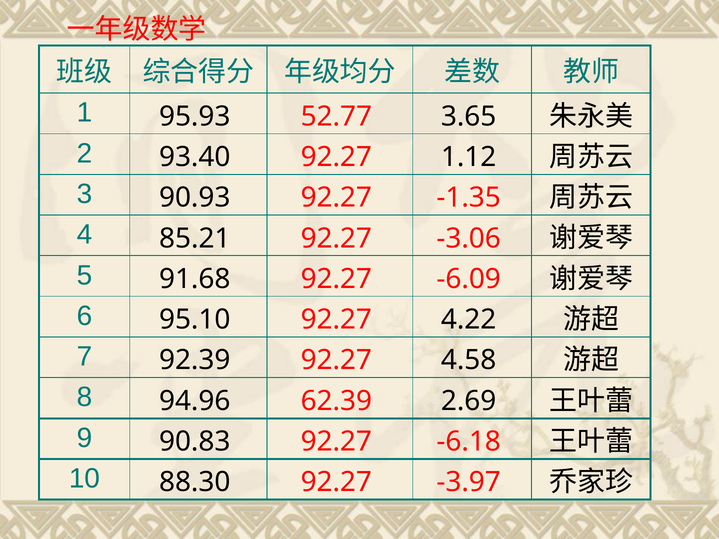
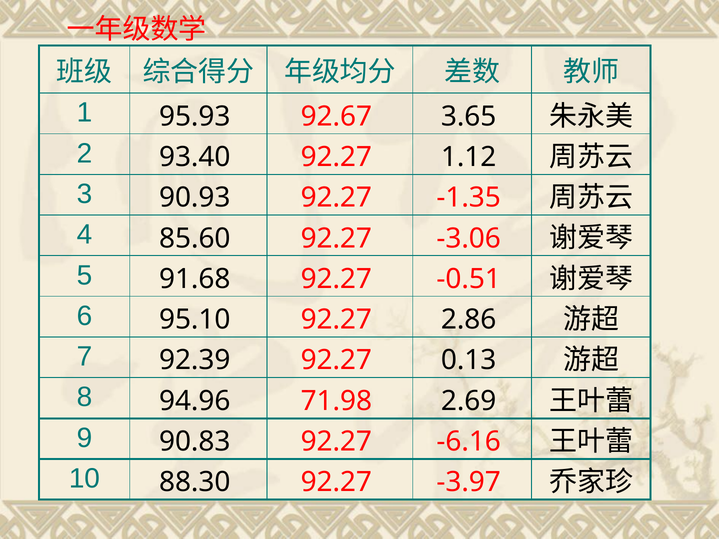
52.77: 52.77 -> 92.67 (336, 116)
85.21: 85.21 -> 85.60 (195, 238)
-6.09: -6.09 -> -0.51 (469, 279)
4.22: 4.22 -> 2.86 (469, 320)
4.58: 4.58 -> 0.13 (469, 360)
62.39: 62.39 -> 71.98 (336, 401)
-6.18: -6.18 -> -6.16 (469, 442)
